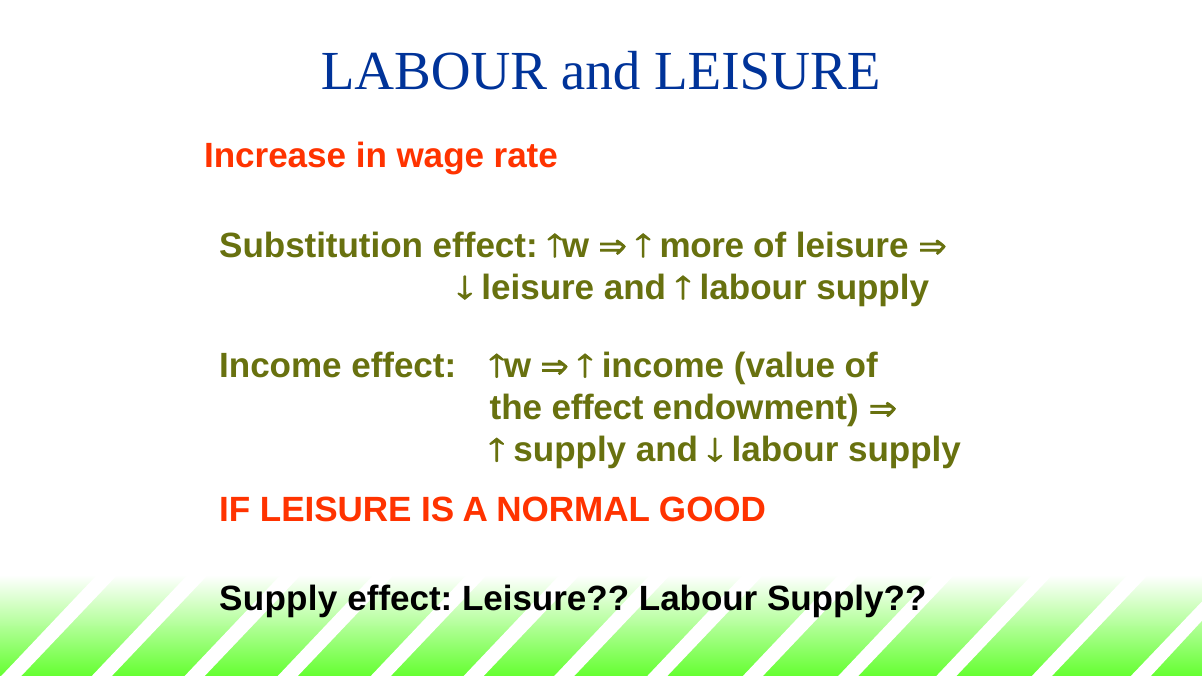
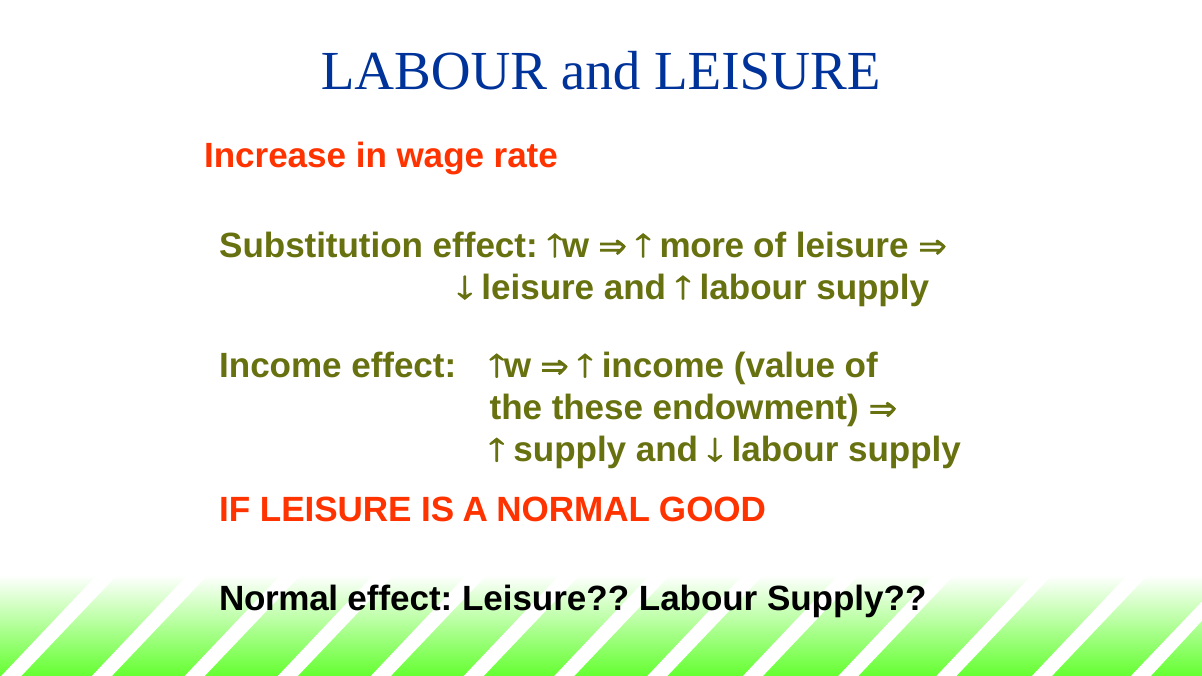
the effect: effect -> these (597, 408)
Supply: Supply -> Normal (279, 599)
